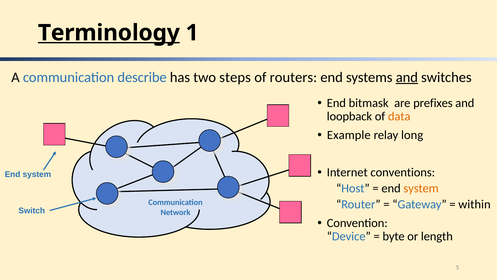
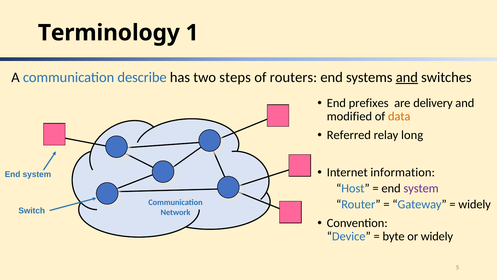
Terminology underline: present -> none (109, 33)
bitmask: bitmask -> prefixes (369, 103)
prefixes: prefixes -> delivery (433, 103)
loopback: loopback -> modified (349, 116)
Example: Example -> Referred (349, 135)
conventions: conventions -> information (403, 172)
system colour: orange -> purple (421, 188)
within: within -> widely (475, 204)
or length: length -> widely (437, 236)
